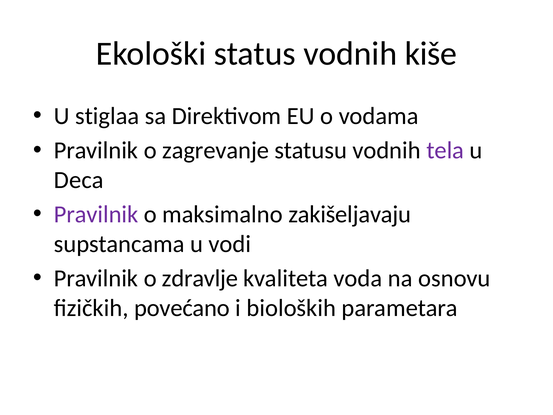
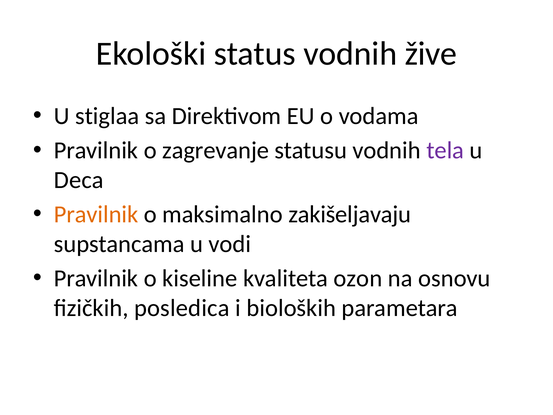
kiše: kiše -> žive (431, 54)
Pravilnik colour: purple -> orange (96, 214)
zdravlje: zdravlje -> kiseline (200, 278)
voda: voda -> ozon (358, 278)
povećano: povećano -> posledica (182, 308)
